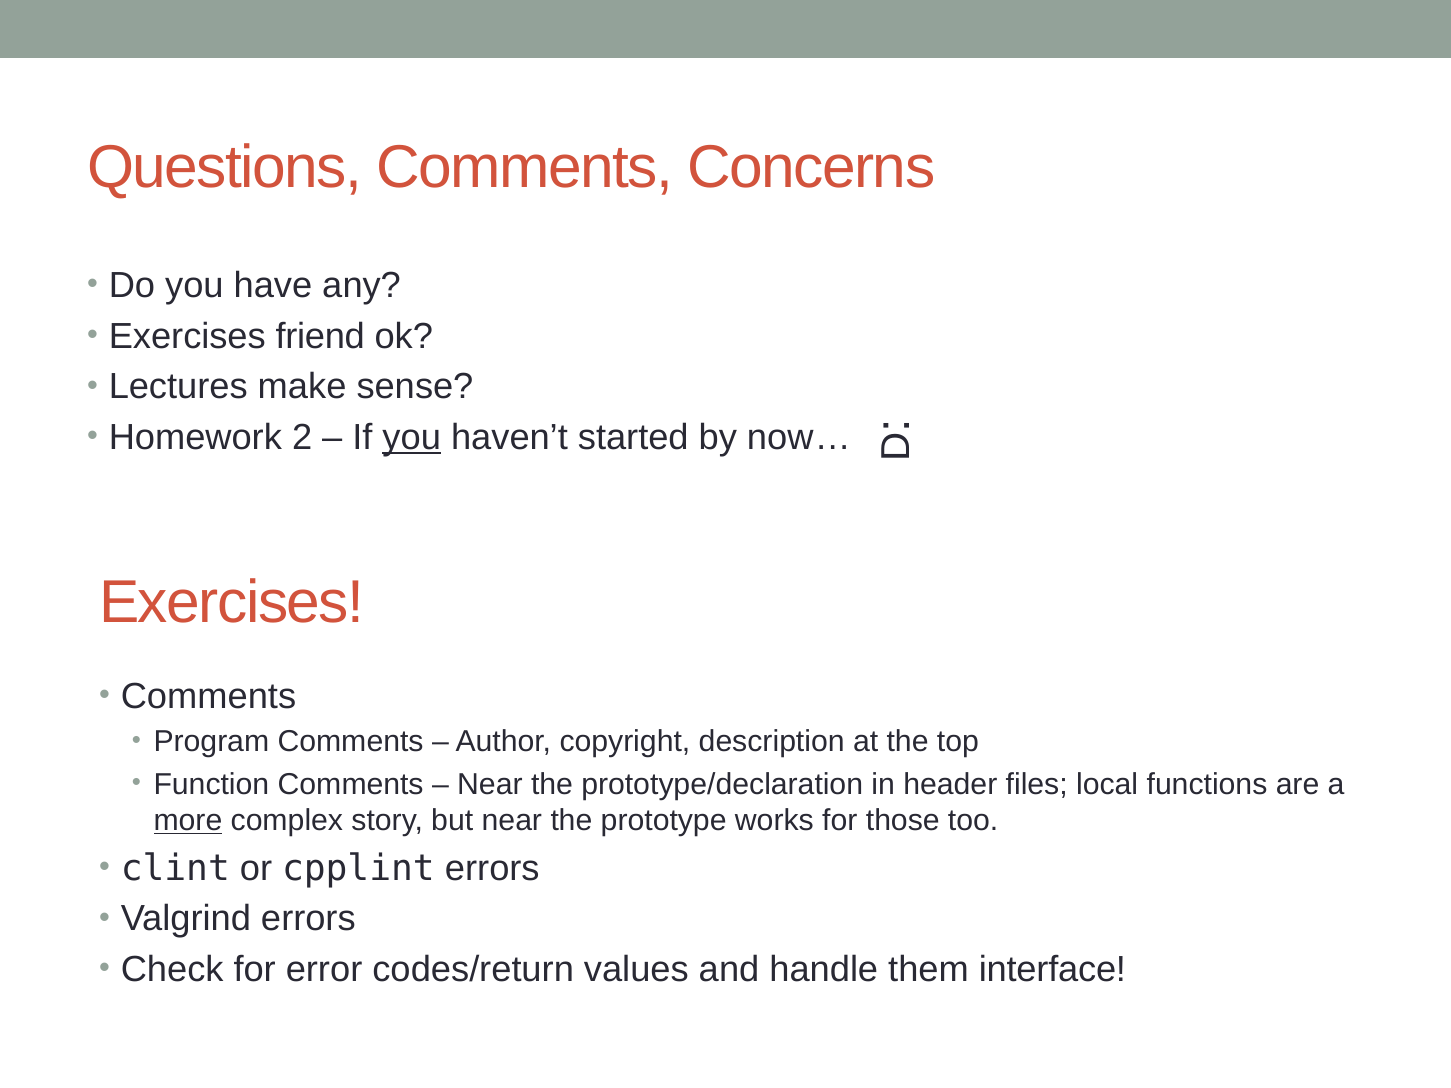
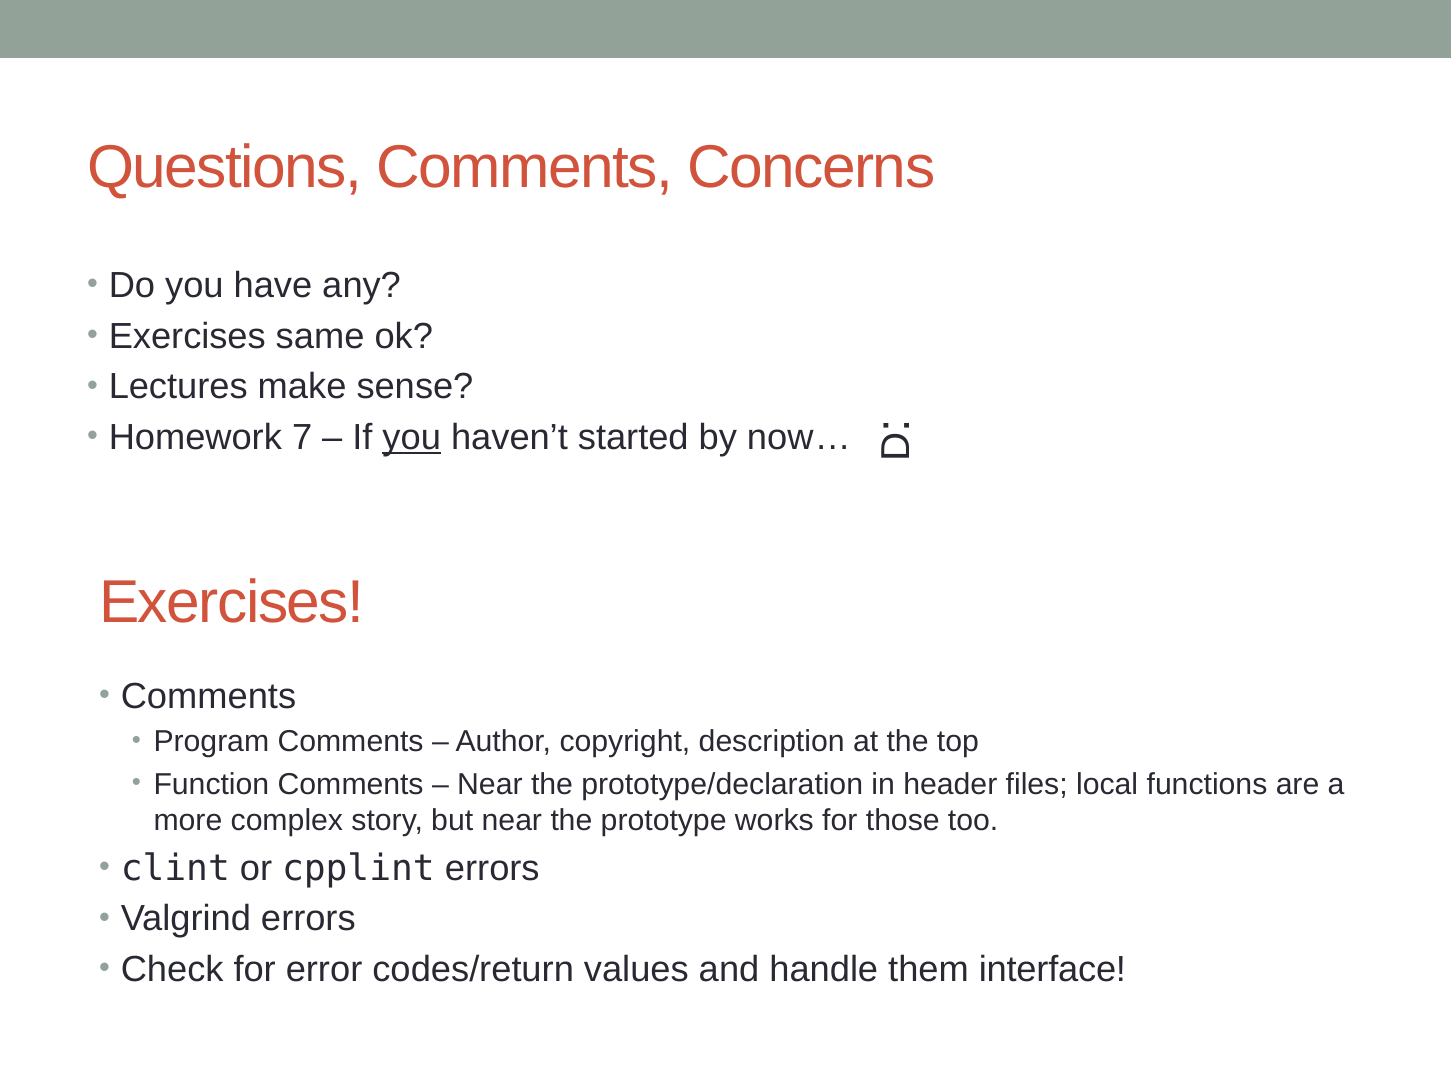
friend: friend -> same (320, 336)
2: 2 -> 7 (302, 438)
more underline: present -> none (188, 821)
